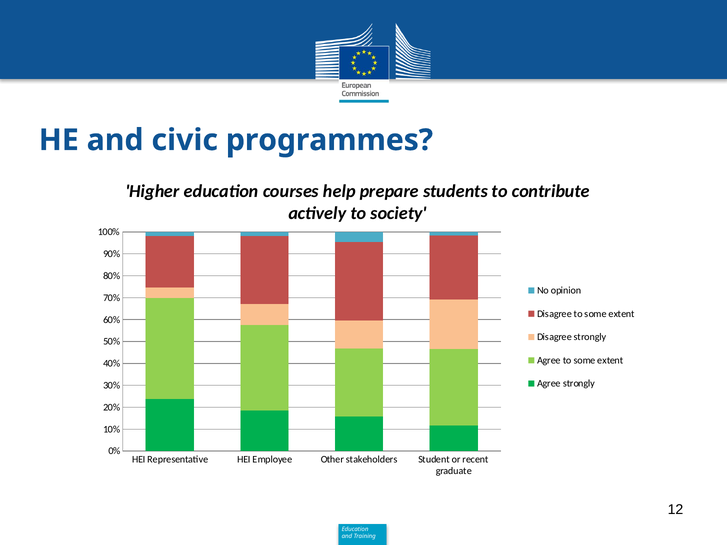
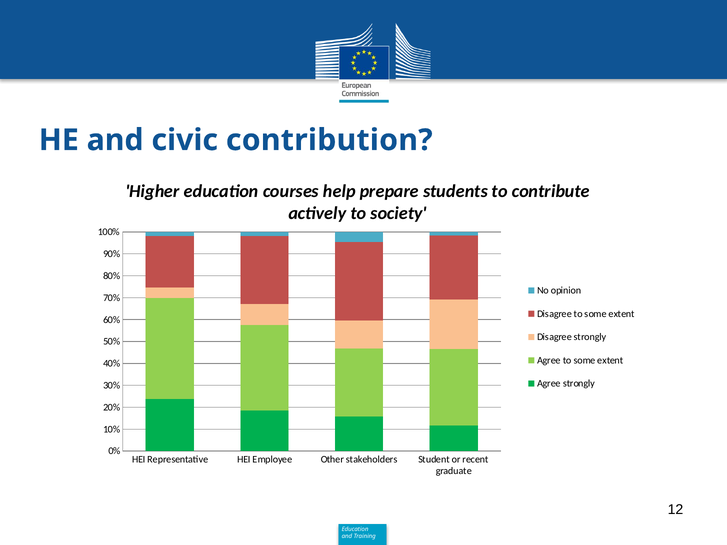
programmes: programmes -> contribution (329, 140)
